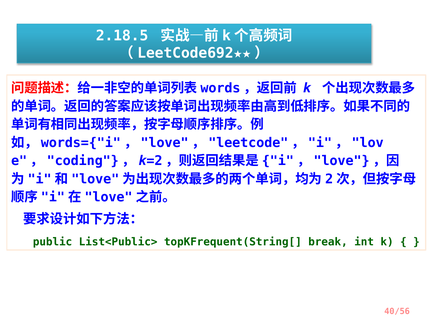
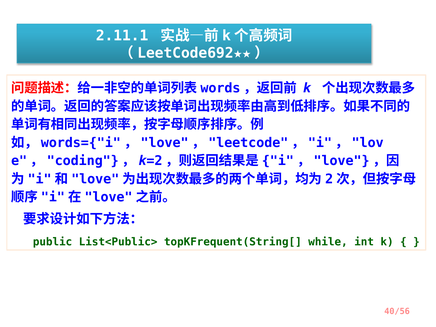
2.18.5: 2.18.5 -> 2.11.1 (122, 36)
break: break -> while (328, 242)
